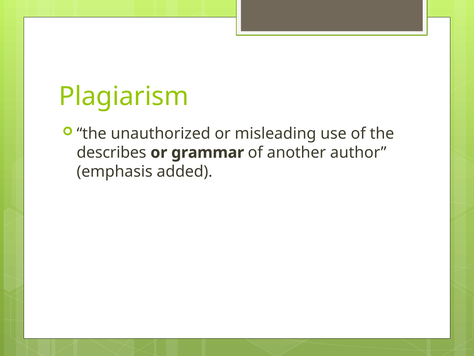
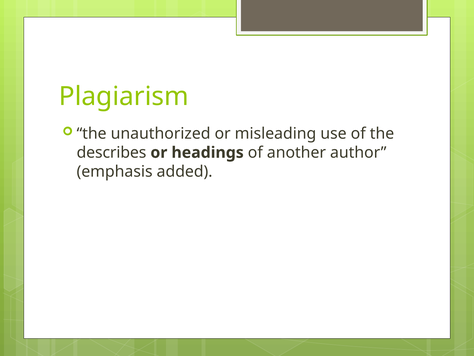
grammar: grammar -> headings (208, 152)
